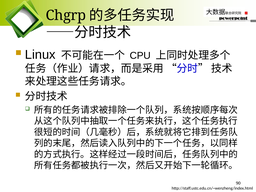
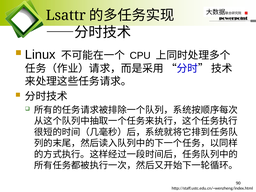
Chgrp: Chgrp -> Lsattr (66, 15)
